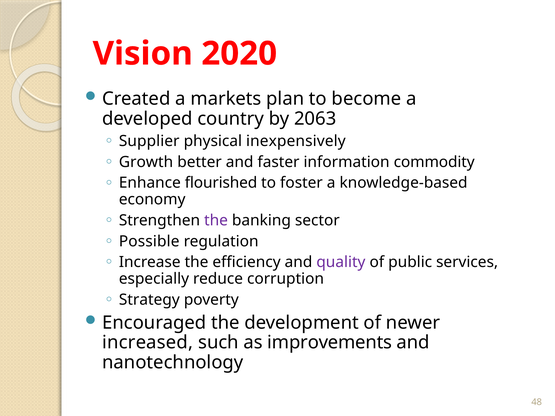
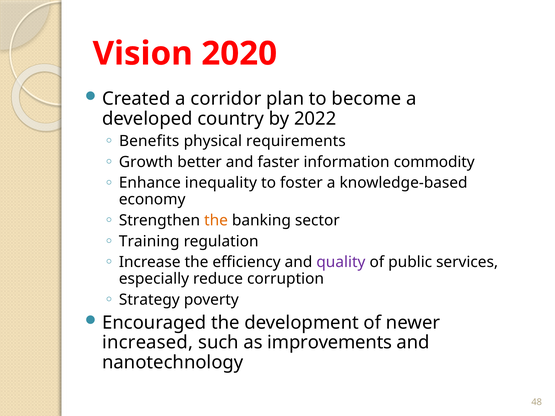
markets: markets -> corridor (226, 99)
2063: 2063 -> 2022 (315, 119)
Supplier: Supplier -> Benefits (149, 141)
inexpensively: inexpensively -> requirements (296, 141)
flourished: flourished -> inequality (221, 183)
the colour: purple -> orange (216, 221)
Possible: Possible -> Training (149, 241)
